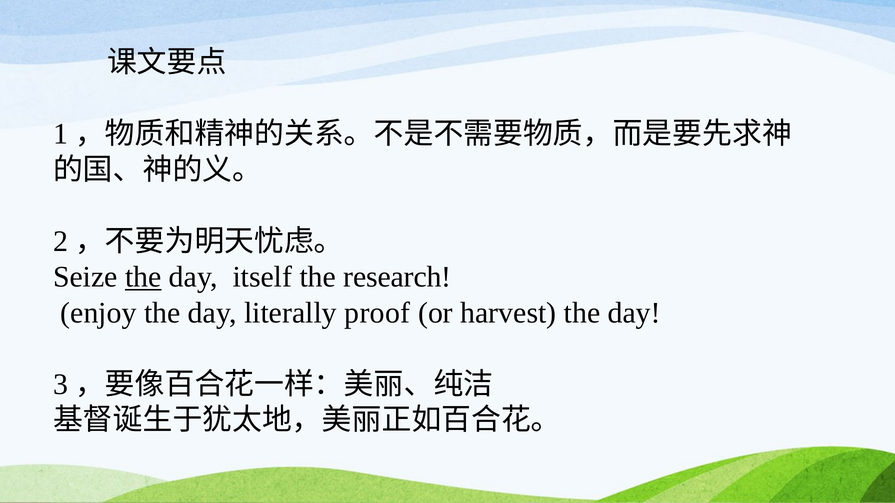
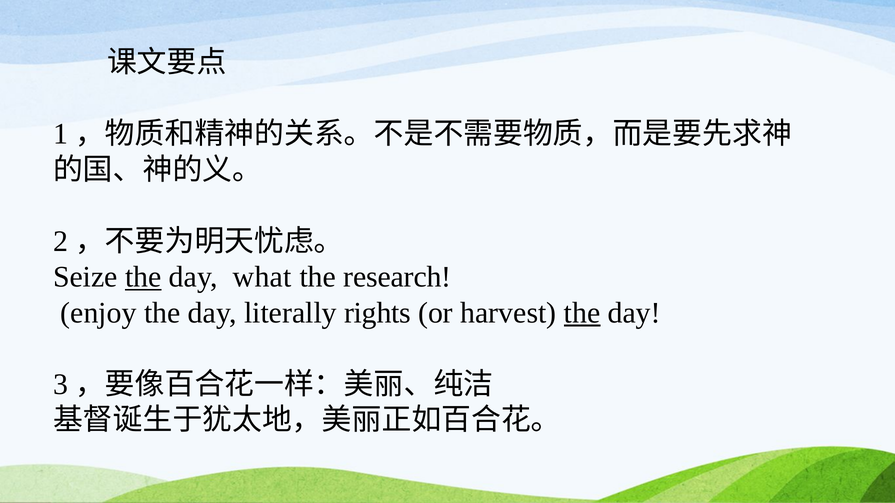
itself: itself -> what (262, 277)
proof: proof -> rights (378, 313)
the underline: none -> present (582, 313)
